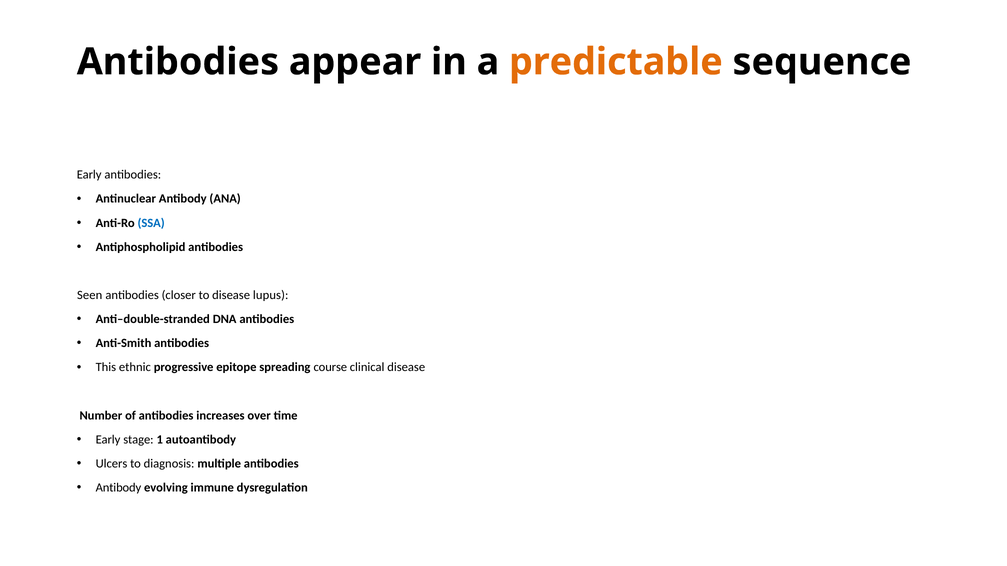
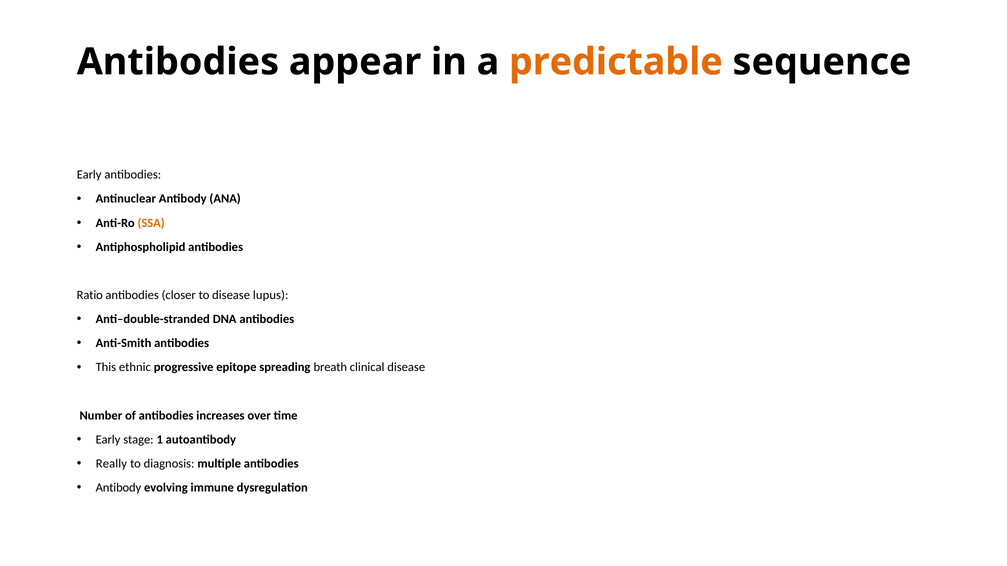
SSA colour: blue -> orange (151, 223)
Seen: Seen -> Ratio (90, 295)
course: course -> breath (330, 368)
Ulcers: Ulcers -> Really (111, 464)
